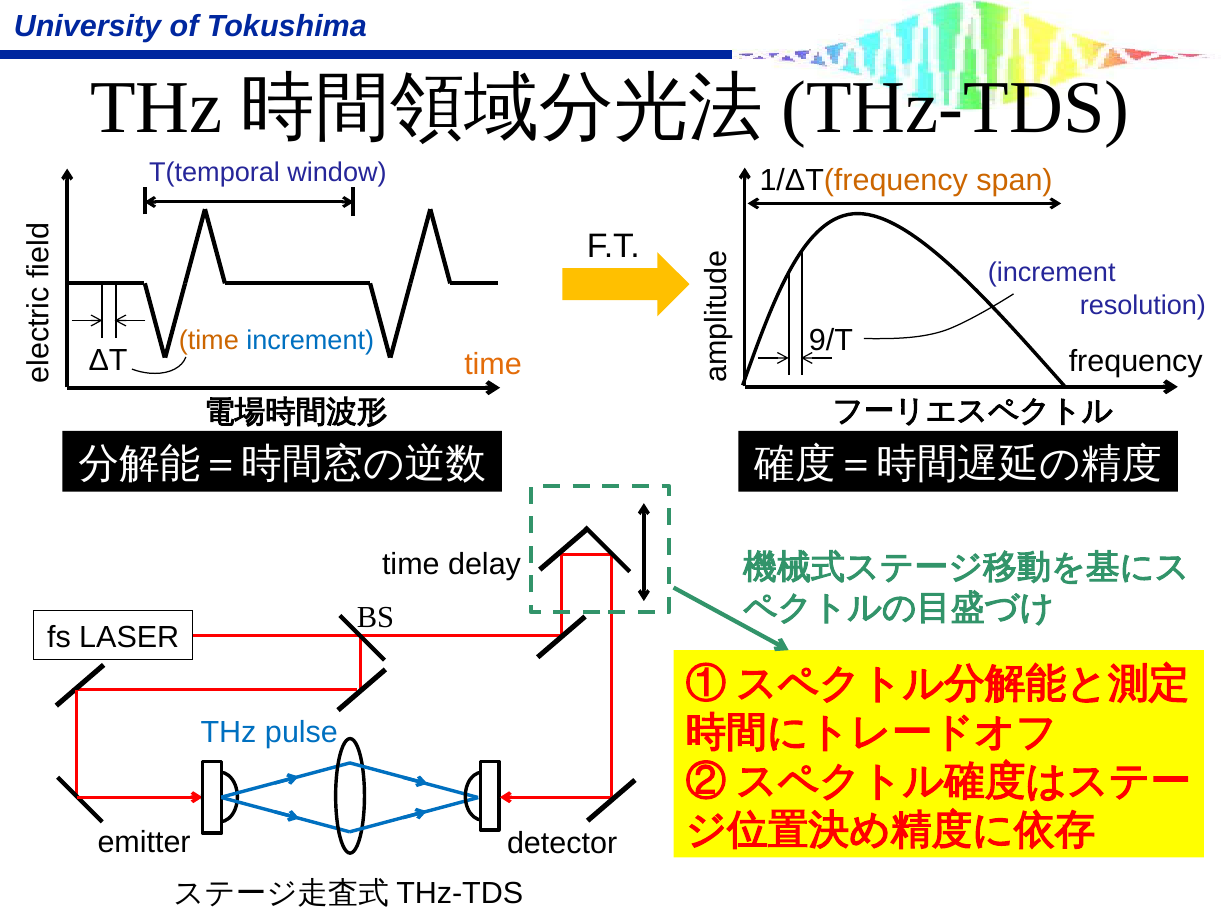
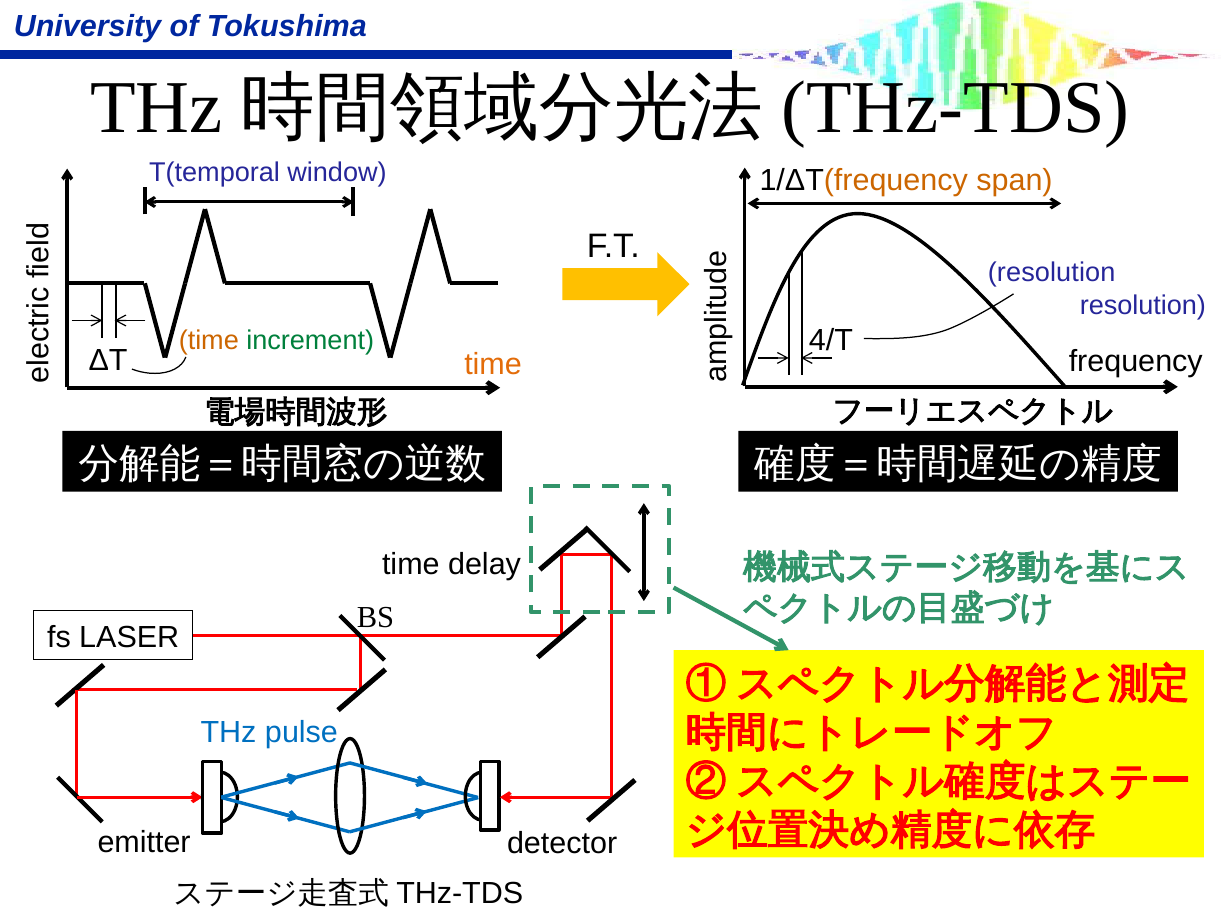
increment: increment -> resolution (1052, 273)
9/T: 9/T -> 4/T (831, 341)
increment colour: blue -> green (310, 341)
